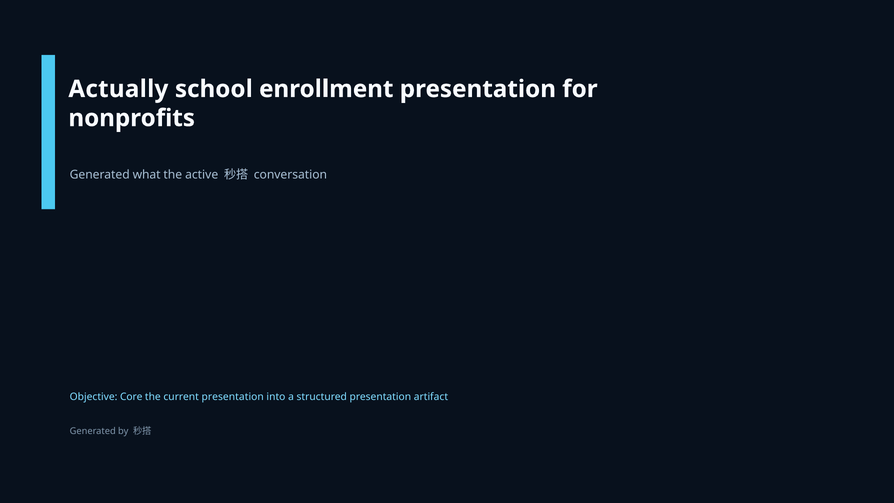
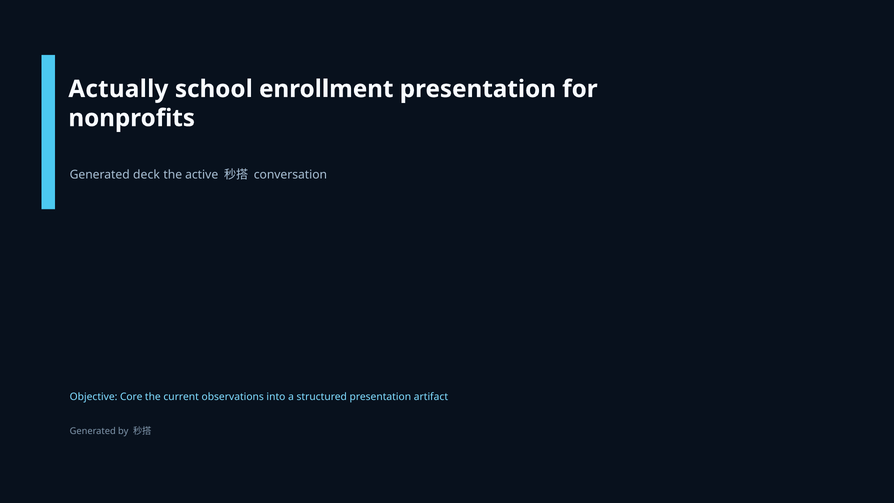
what: what -> deck (146, 175)
current presentation: presentation -> observations (233, 397)
